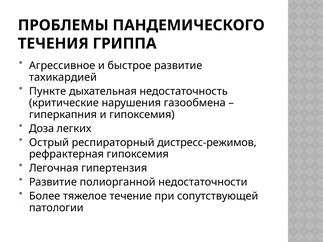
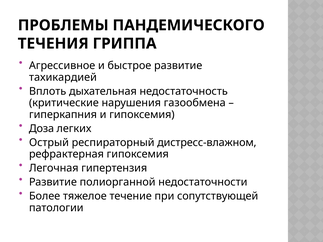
Пункте: Пункте -> Вплоть (48, 91)
дистресс-режимов: дистресс-режимов -> дистресс-влажном (207, 143)
